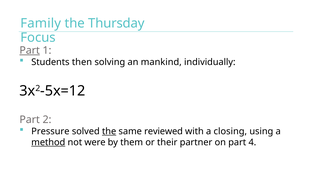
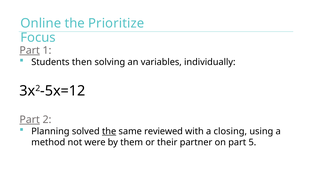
Family: Family -> Online (41, 23)
Thursday: Thursday -> Prioritize (116, 23)
mankind: mankind -> variables (161, 62)
Part underline: none -> present (30, 120)
Pressure: Pressure -> Planning (50, 131)
method underline: present -> none (48, 142)
4: 4 -> 5 (252, 142)
